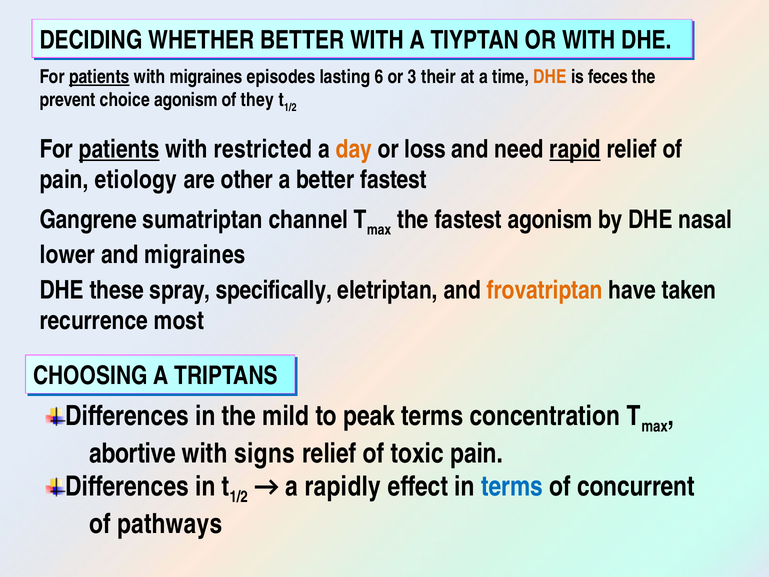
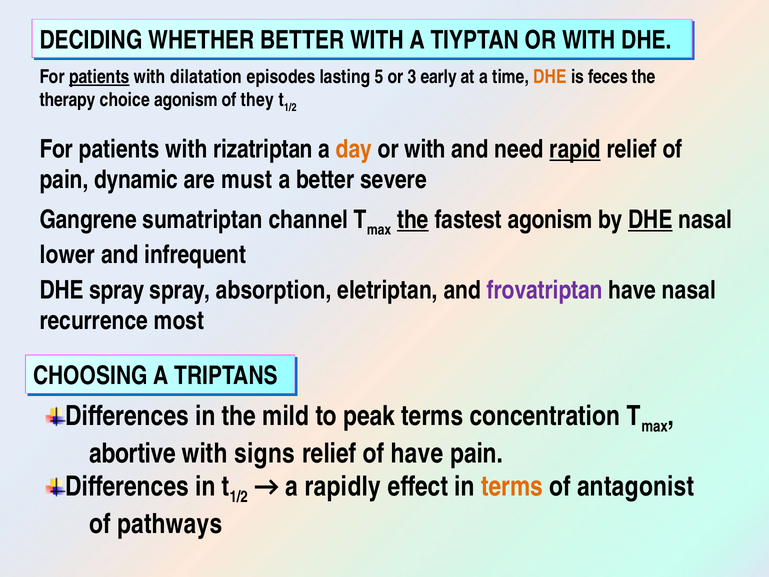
with migraines: migraines -> dilatation (206, 77)
6: 6 -> 5 (379, 77)
their: their -> early (439, 77)
prevent: prevent -> therapy (68, 100)
patients underline: present -> none (119, 149)
restricted: restricted -> rizatriptan (263, 149)
loss: loss -> with (425, 149)
etiology: etiology -> dynamic (136, 180)
other: other -> must (247, 180)
better fastest: fastest -> severe (394, 180)
the underline: none -> present (413, 220)
DHE underline: none -> present (650, 220)
and migraines: migraines -> infrequent (195, 255)
DHE these: these -> spray (117, 290)
specifically: specifically -> absorption (274, 290)
frovatriptan colour: orange -> purple (545, 290)
have taken: taken -> nasal (689, 290)
of toxic: toxic -> have (417, 454)
terms colour: blue -> orange (512, 486)
concurrent: concurrent -> antagonist (636, 486)
